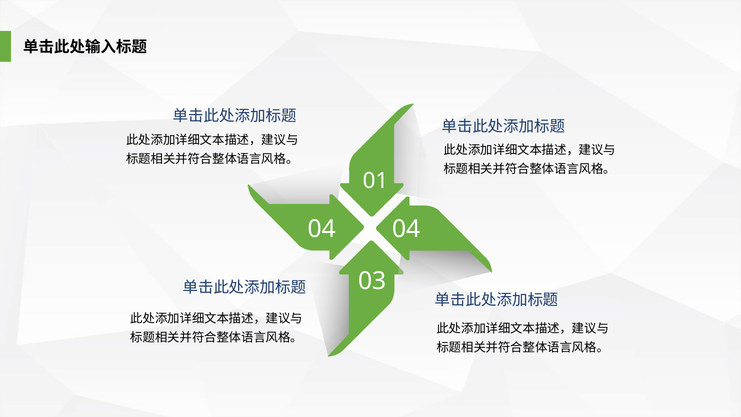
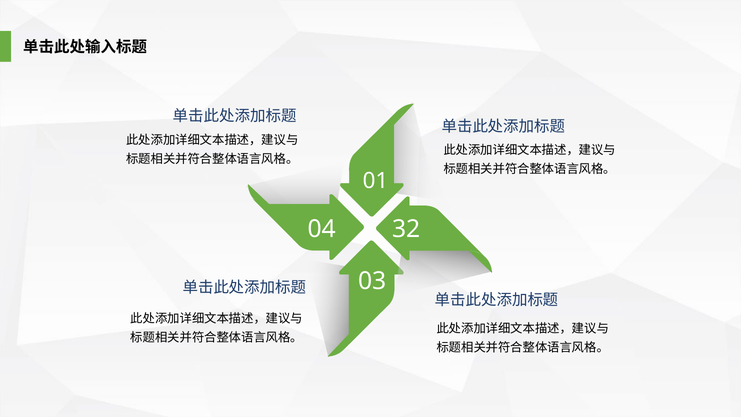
04 04: 04 -> 32 (406, 229)
